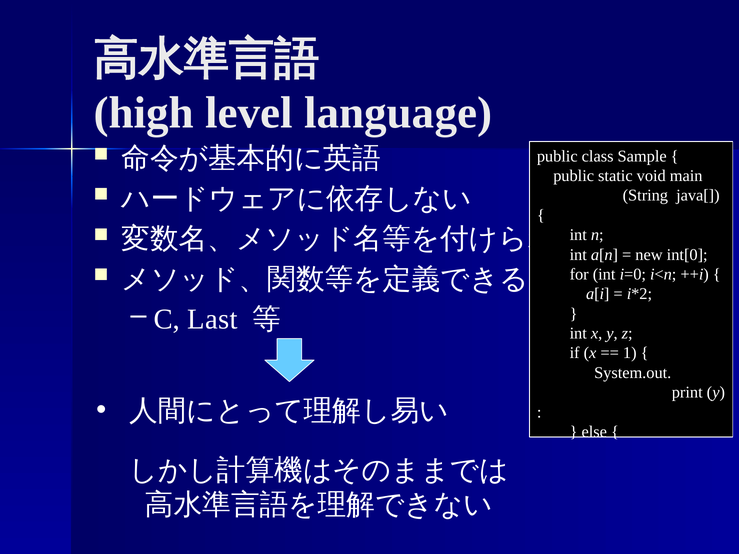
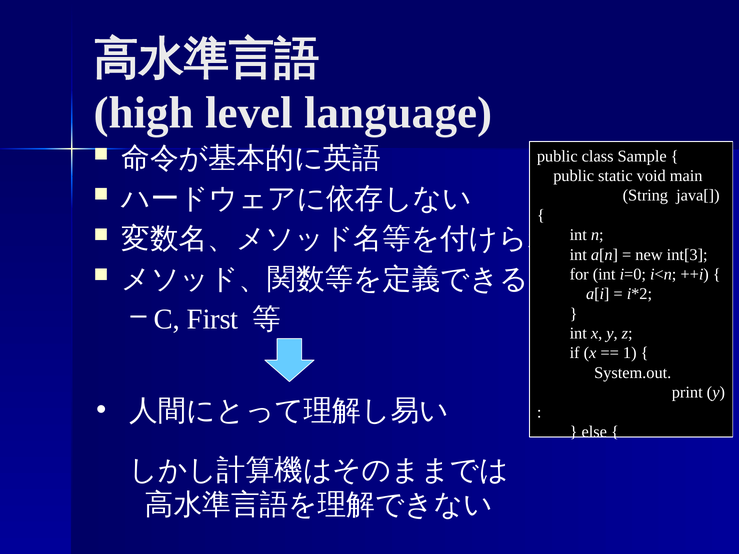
int[0: int[0 -> int[3 (687, 255)
Last: Last -> First (213, 320)
